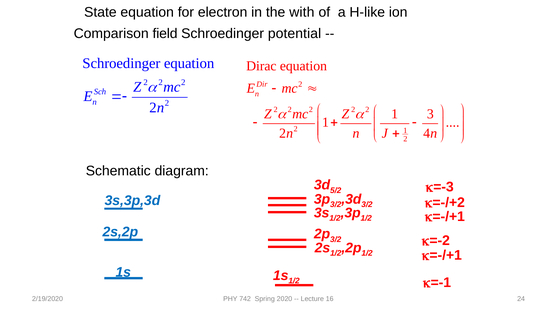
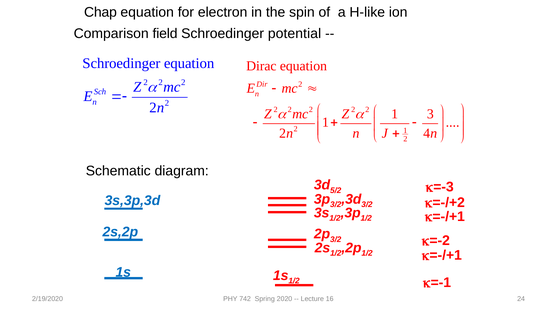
State: State -> Chap (100, 12)
with: with -> spin (302, 12)
